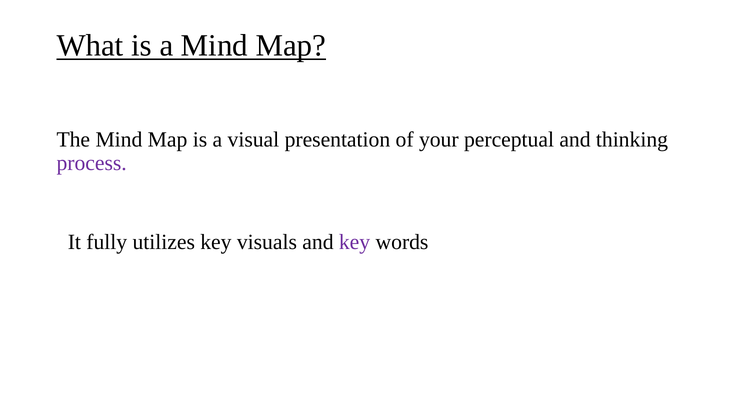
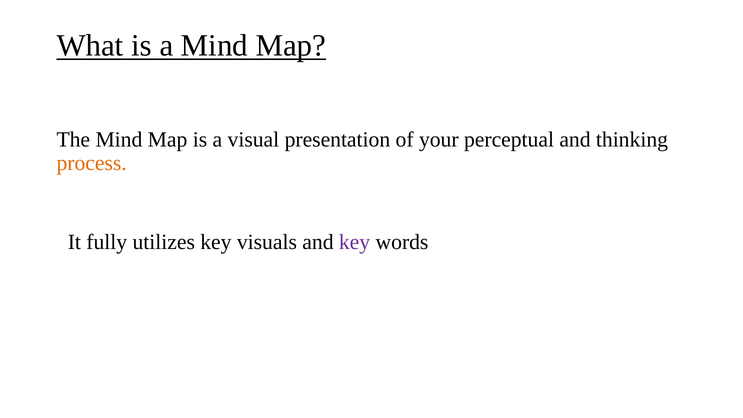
process colour: purple -> orange (92, 163)
